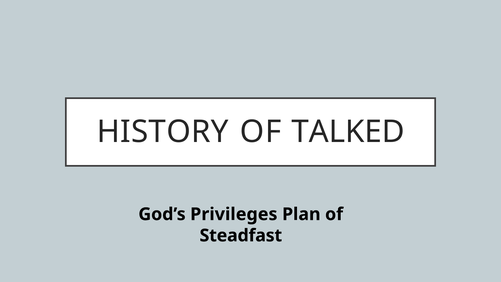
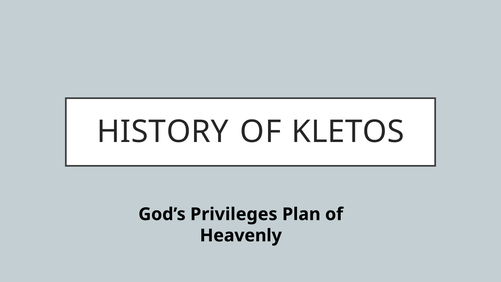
TALKED: TALKED -> KLETOS (348, 132)
Steadfast: Steadfast -> Heavenly (241, 235)
